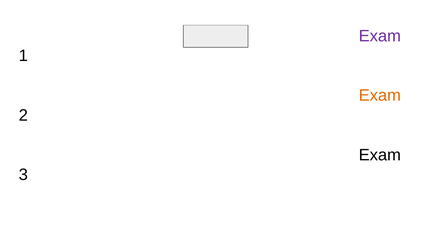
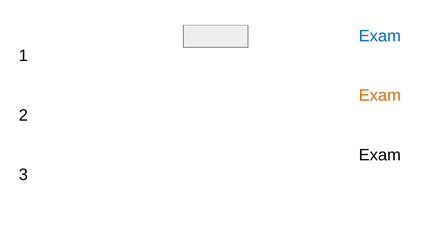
Exam colour: purple -> blue (380, 36)
